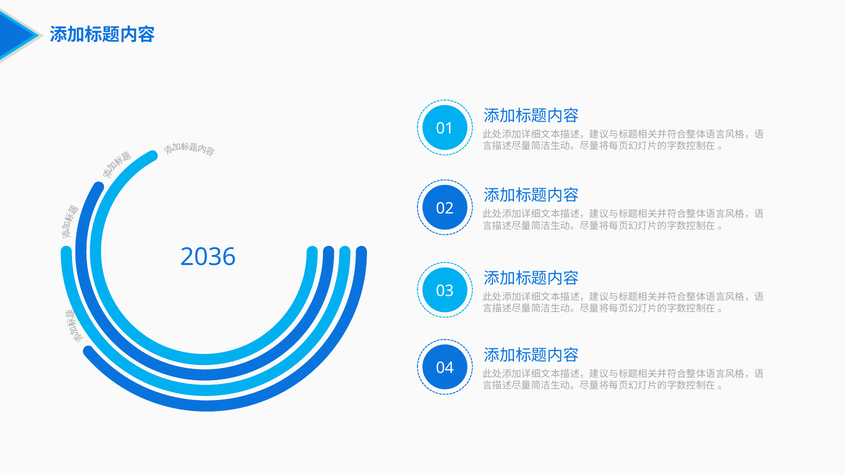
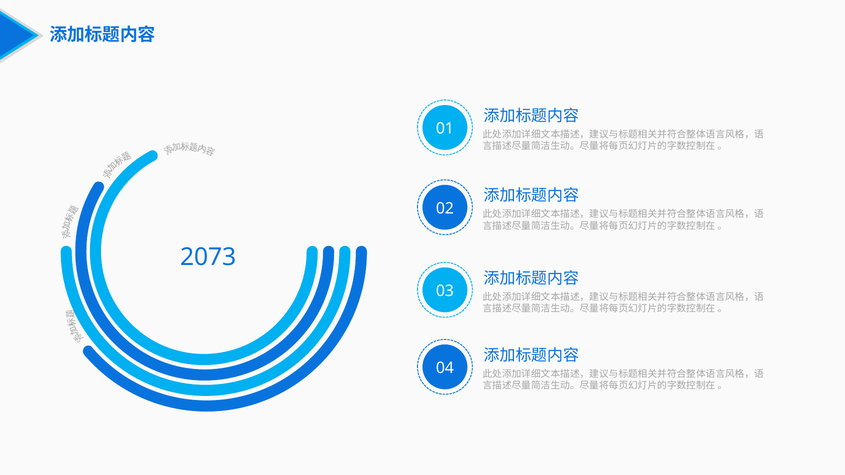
2036: 2036 -> 2073 (208, 257)
